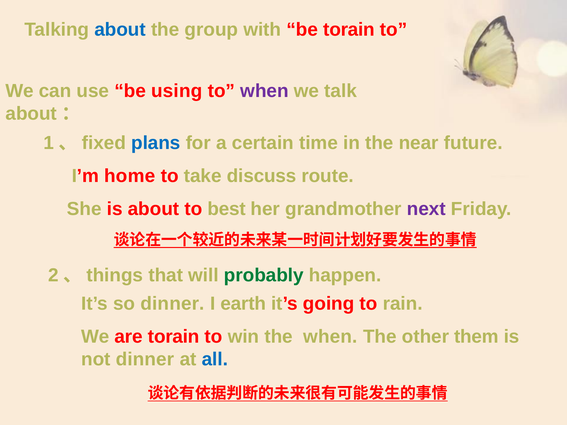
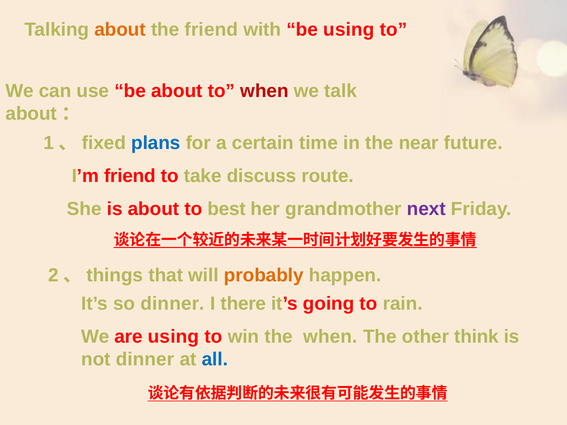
about colour: blue -> orange (120, 30)
the group: group -> friend (211, 30)
be torain: torain -> using (349, 30)
be using: using -> about (177, 91)
when colour: purple -> red (264, 91)
I’m home: home -> friend (130, 176)
probably colour: green -> orange (264, 275)
earth: earth -> there (243, 304)
are torain: torain -> using (173, 337)
them: them -> think (476, 337)
